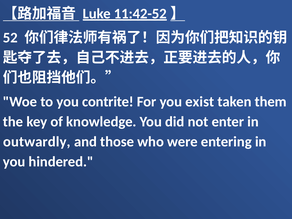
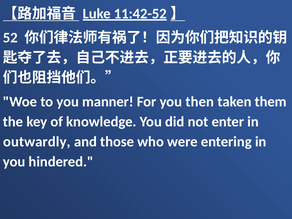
contrite: contrite -> manner (108, 102)
exist: exist -> then (200, 102)
